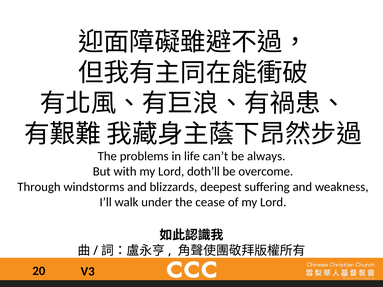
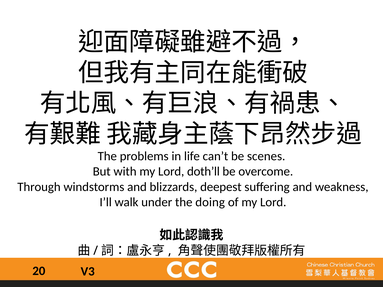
always: always -> scenes (266, 156)
cease: cease -> doing (210, 202)
